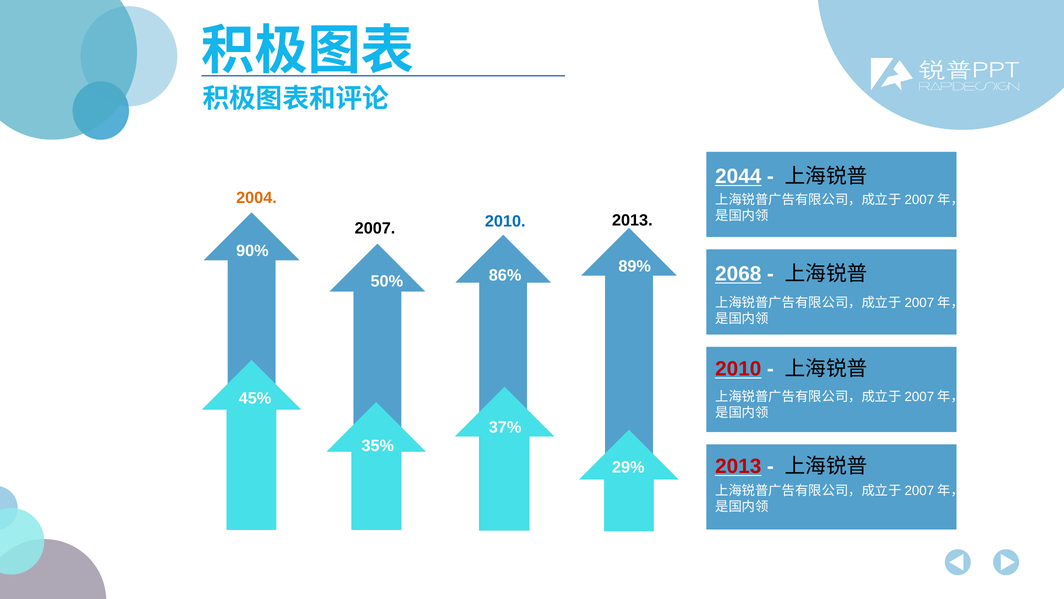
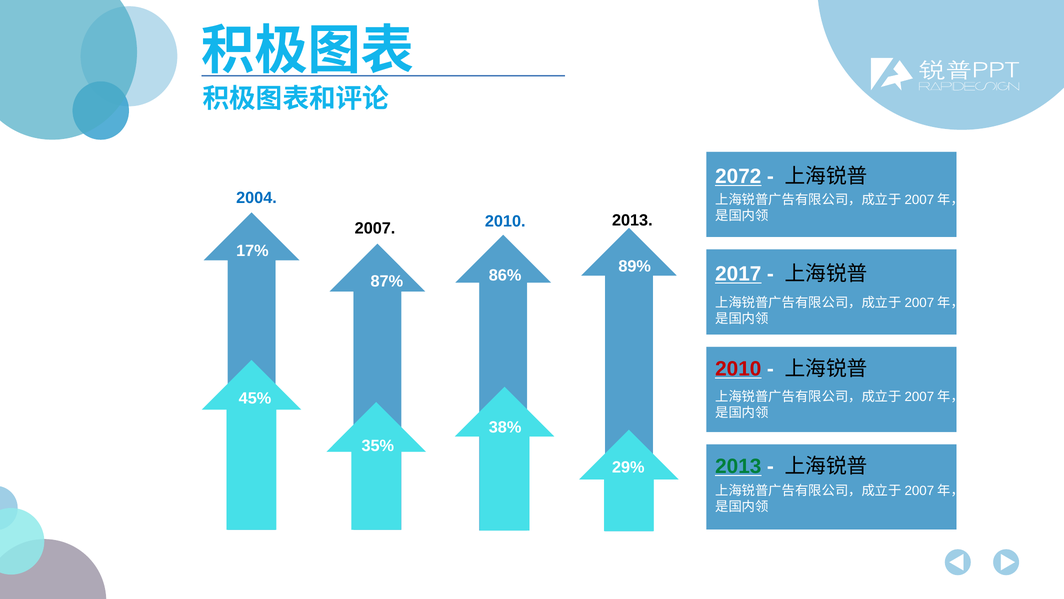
2044: 2044 -> 2072 (738, 176)
2004 colour: orange -> blue (256, 198)
90%: 90% -> 17% (252, 251)
2068: 2068 -> 2017 (738, 274)
50%: 50% -> 87% (387, 281)
37%: 37% -> 38% (505, 427)
2013 colour: red -> green (738, 466)
